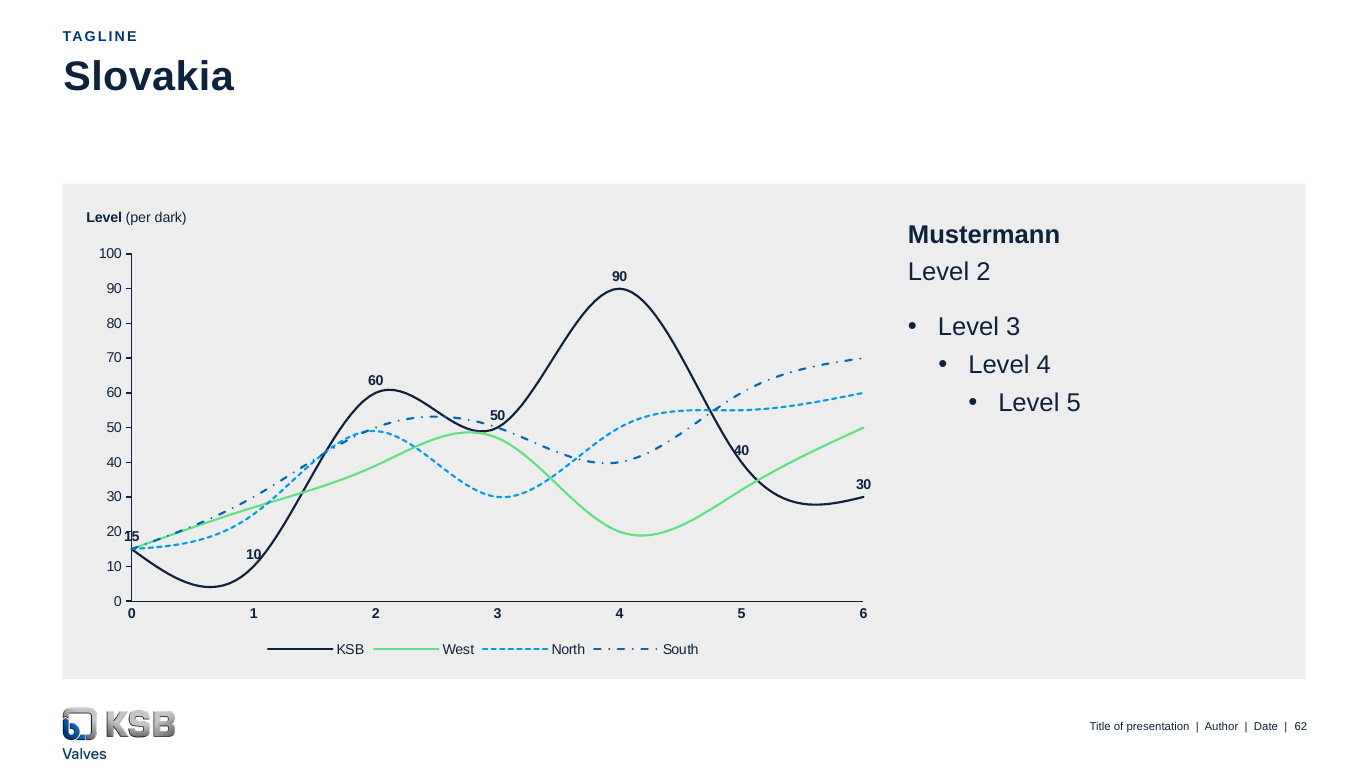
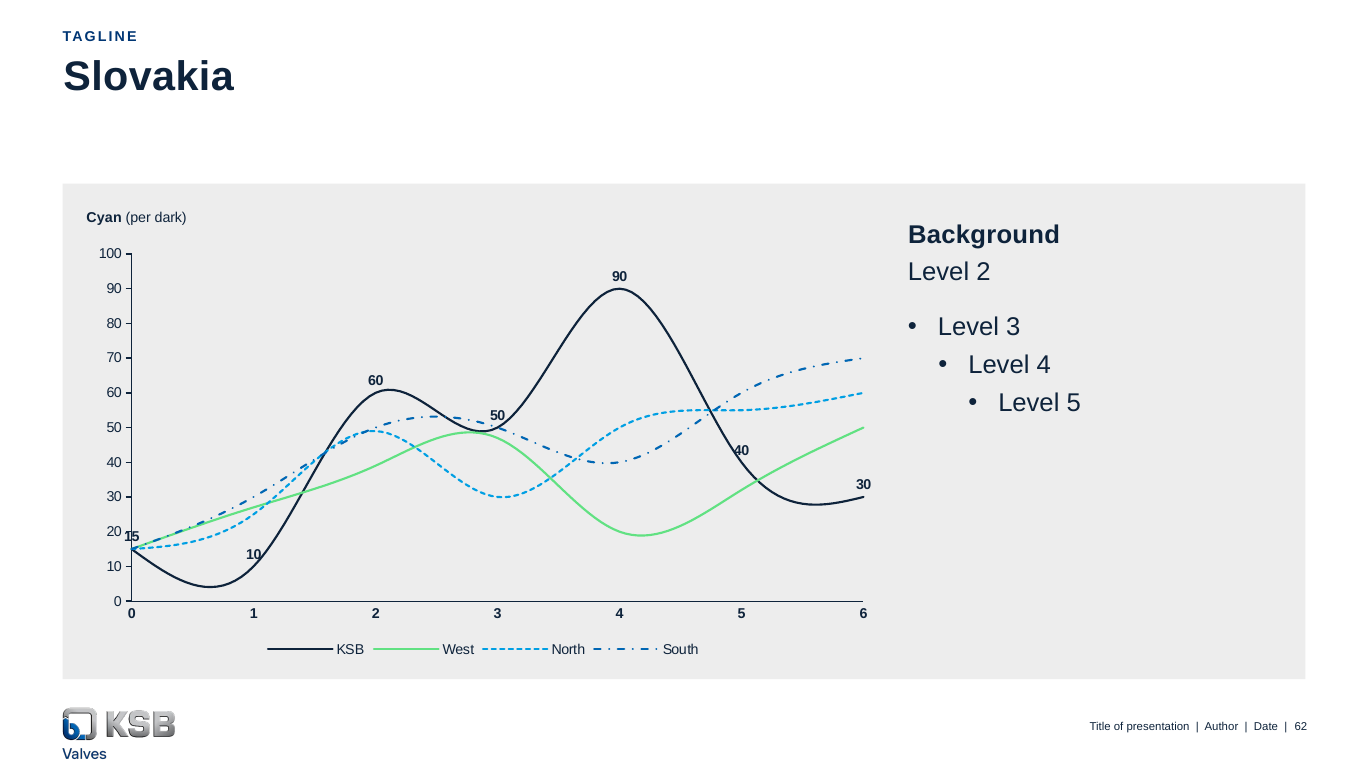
Level: Level -> Cyan (104, 218)
Mustermann: Mustermann -> Background (984, 235)
